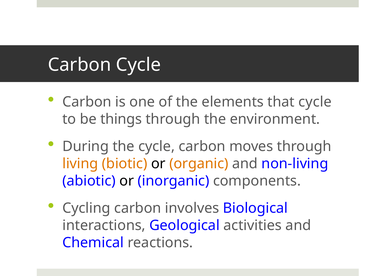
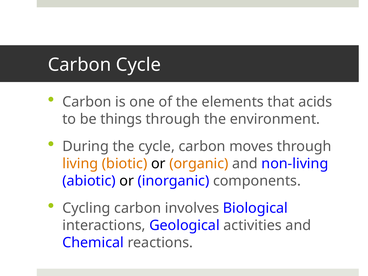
that cycle: cycle -> acids (315, 102)
